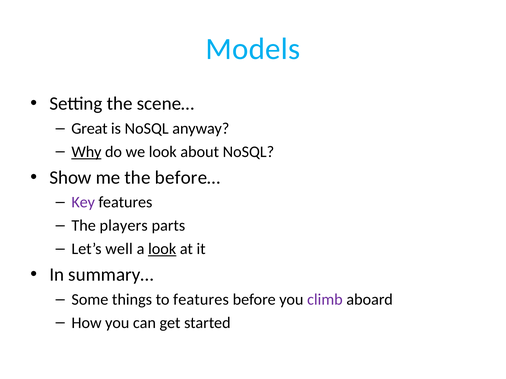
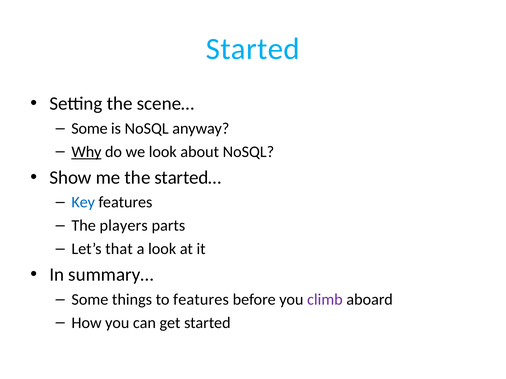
Models: Models -> Started (253, 49)
Great: Great -> Some (89, 129)
before…: before… -> started… (188, 178)
Key colour: purple -> blue (83, 203)
well: well -> that (119, 249)
look underline: present -> none (162, 249)
